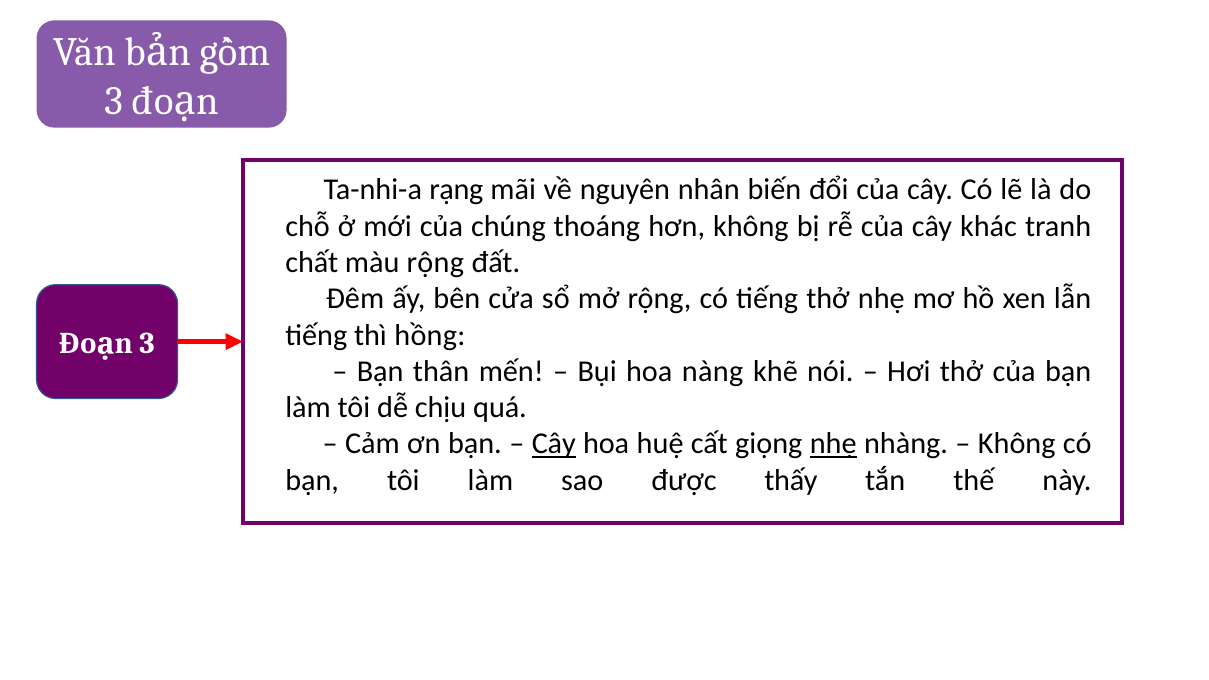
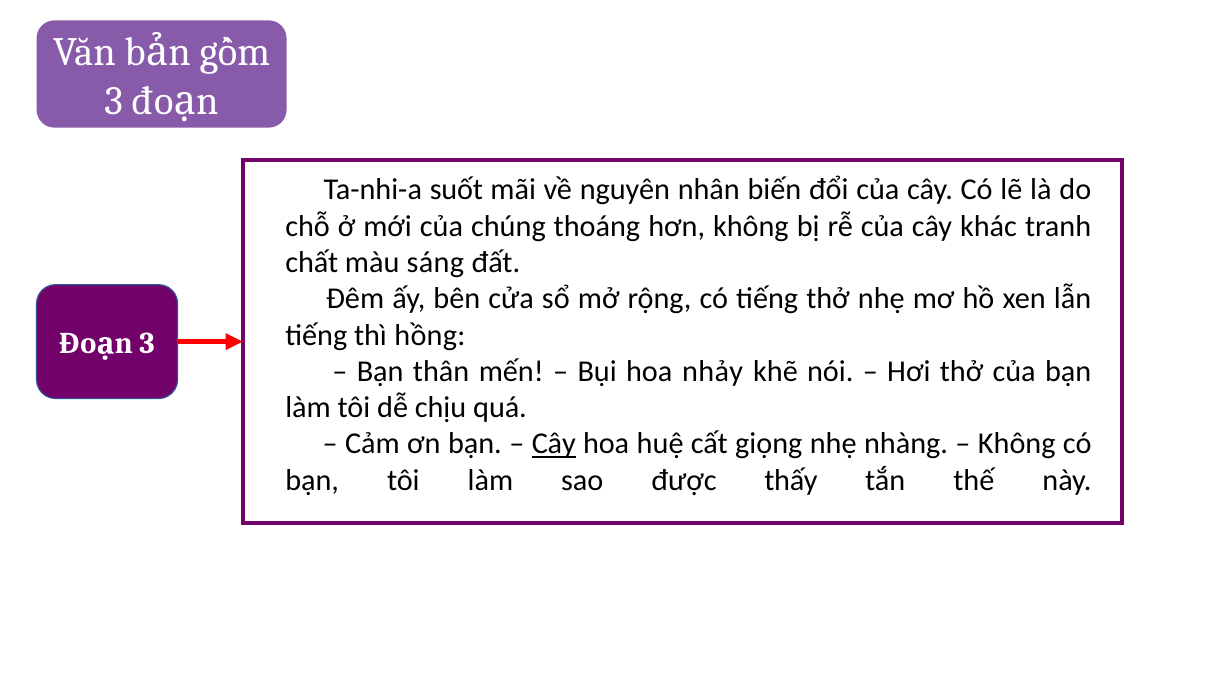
rạng: rạng -> suốt (456, 190)
màu rộng: rộng -> sáng (435, 263)
nàng: nàng -> nhảy (713, 371)
nhẹ underline: present -> none (833, 444)
